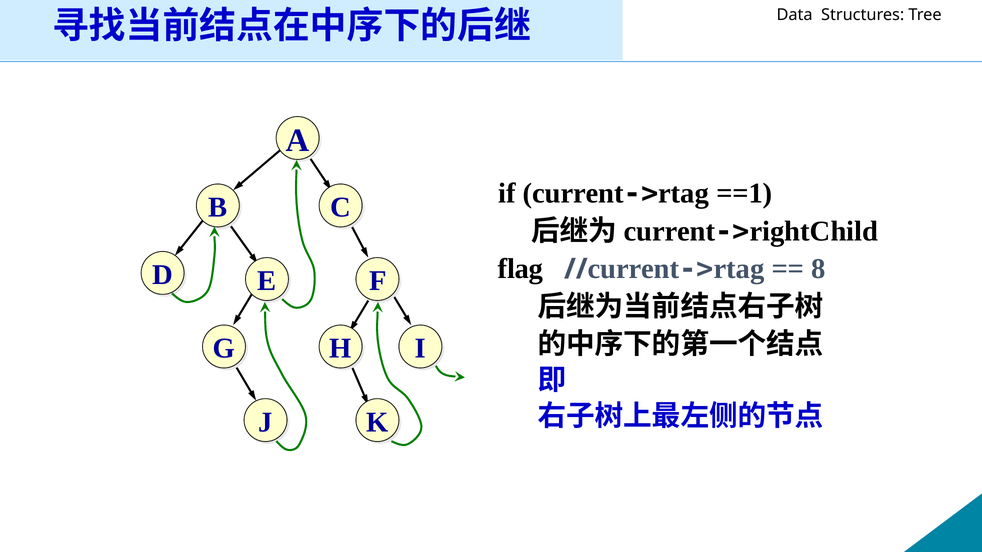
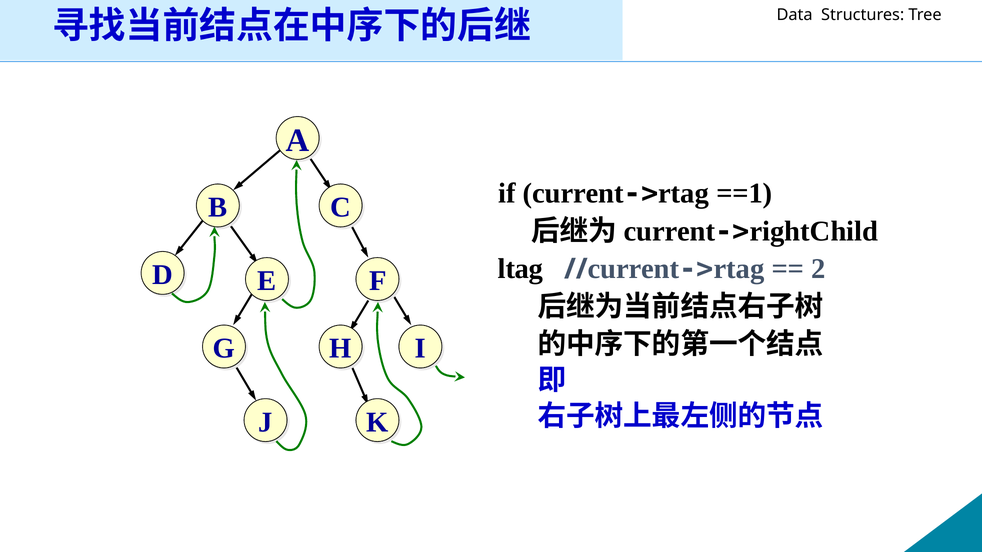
flag: flag -> ltag (521, 269)
8: 8 -> 2 (818, 269)
